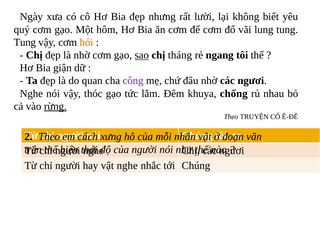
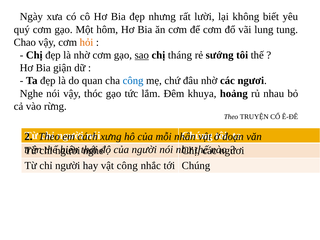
Tung: Tung -> Chao (25, 42)
ngang: ngang -> sướng (220, 55)
công colour: purple -> blue (133, 81)
chống: chống -> hoảng (234, 94)
rừng underline: present -> none (55, 106)
vật nghe: nghe -> công (127, 166)
